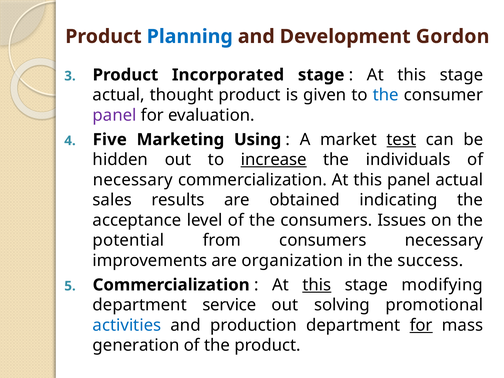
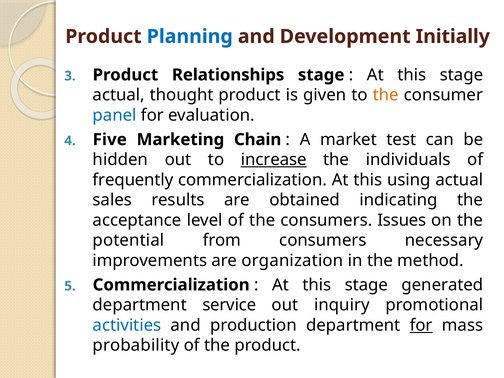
Gordon: Gordon -> Initially (453, 36)
Incorporated: Incorporated -> Relationships (228, 75)
the colour: blue -> orange (386, 95)
panel colour: purple -> blue (115, 115)
Using: Using -> Chain (258, 140)
test underline: present -> none (401, 140)
necessary: necessary -> frequently (133, 180)
this panel: panel -> using (409, 180)
success: success -> method (431, 261)
this underline: present -> none (317, 285)
modifying: modifying -> generated (442, 285)
solving: solving -> inquiry (342, 305)
generation: generation -> probability (136, 345)
